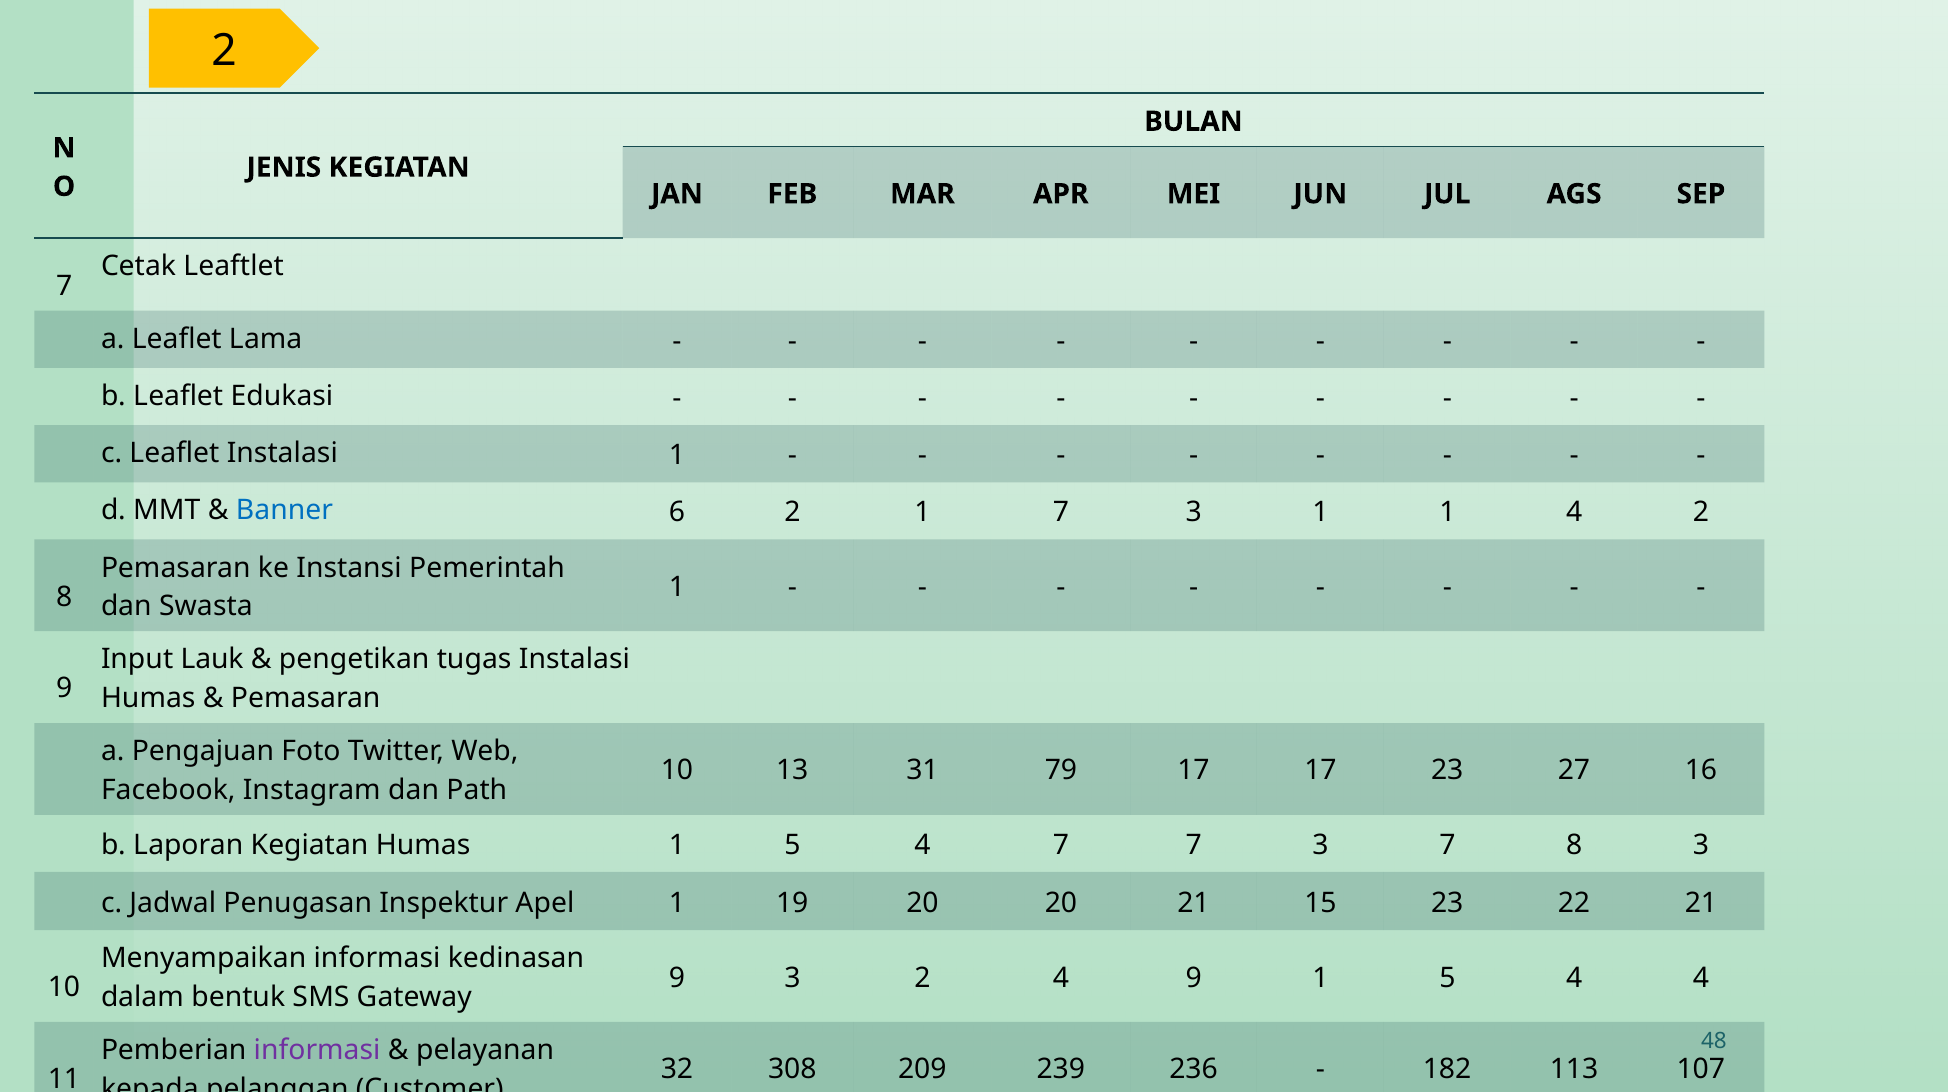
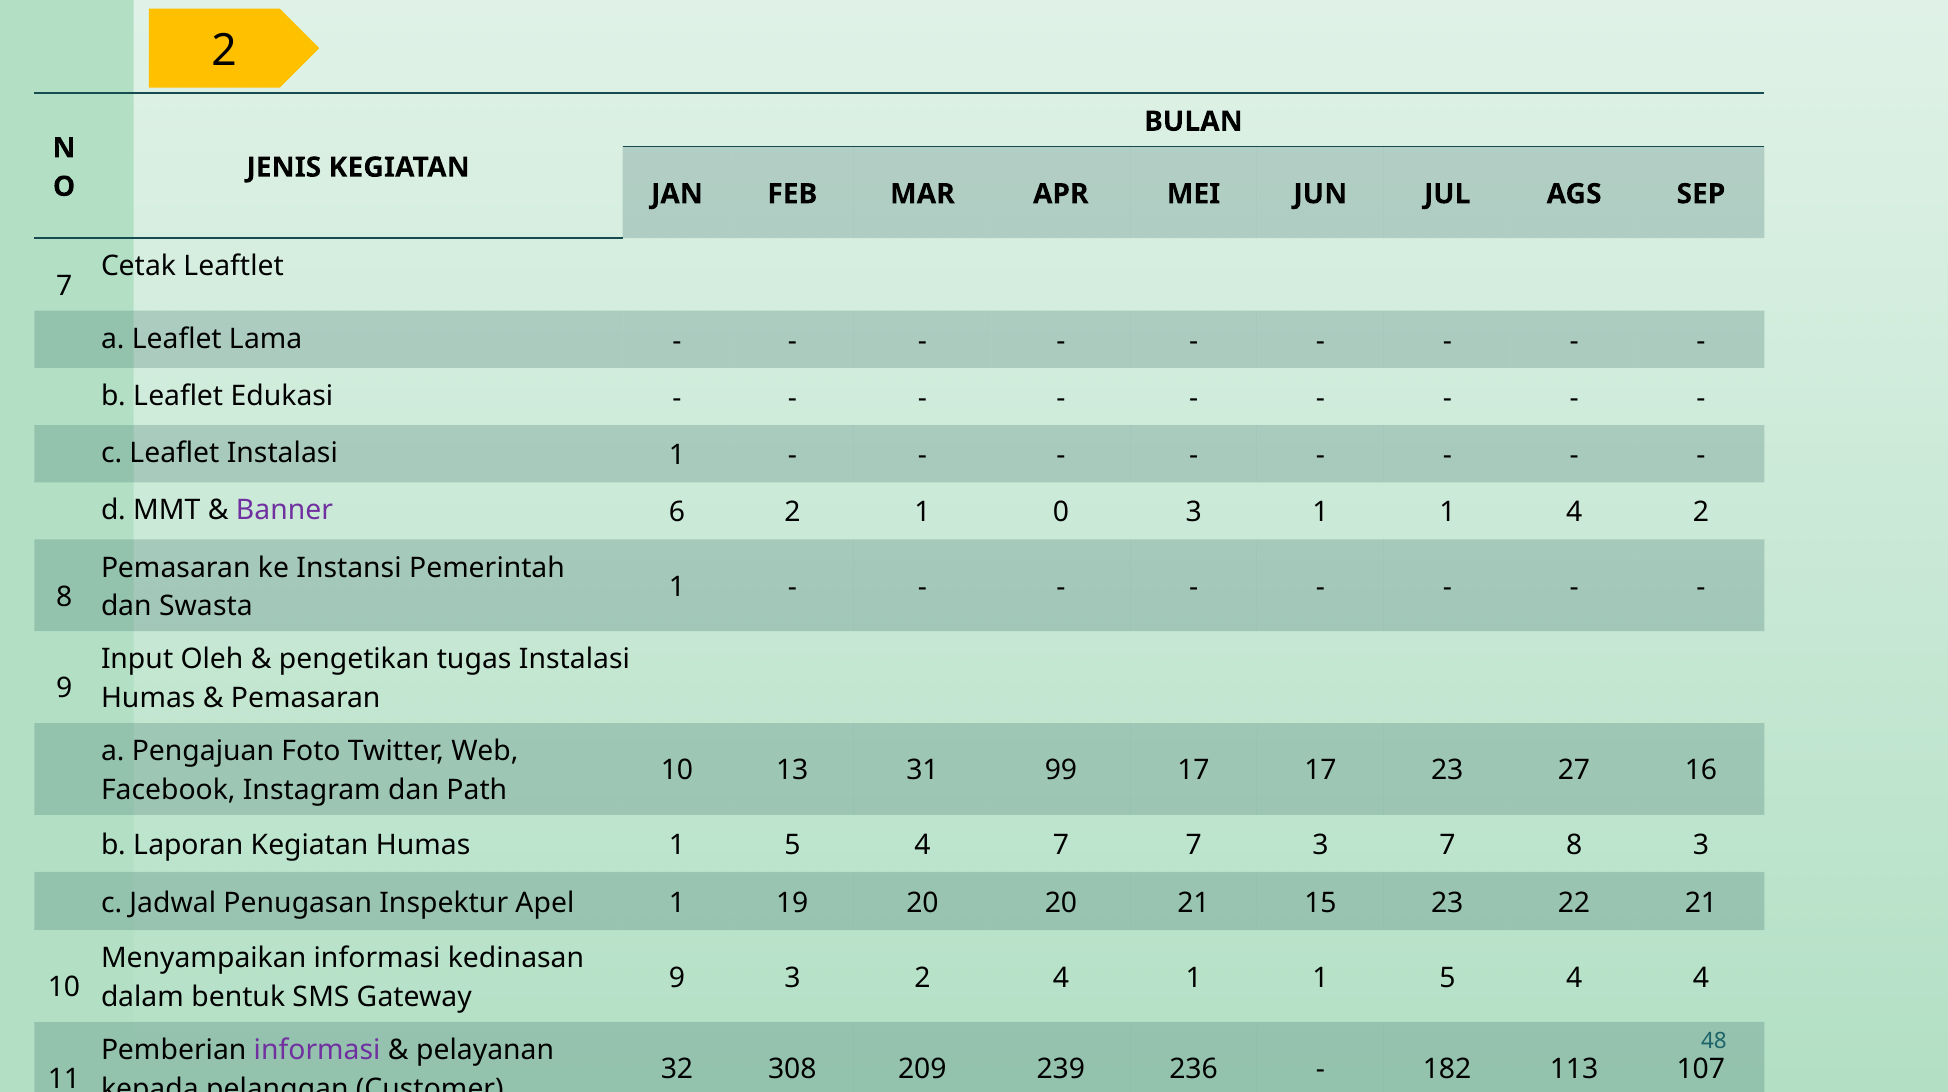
Banner colour: blue -> purple (284, 510)
1 7: 7 -> 0 (1061, 512)
Lauk: Lauk -> Oleh (212, 659)
79: 79 -> 99 (1061, 770)
4 9: 9 -> 1 (1194, 977)
